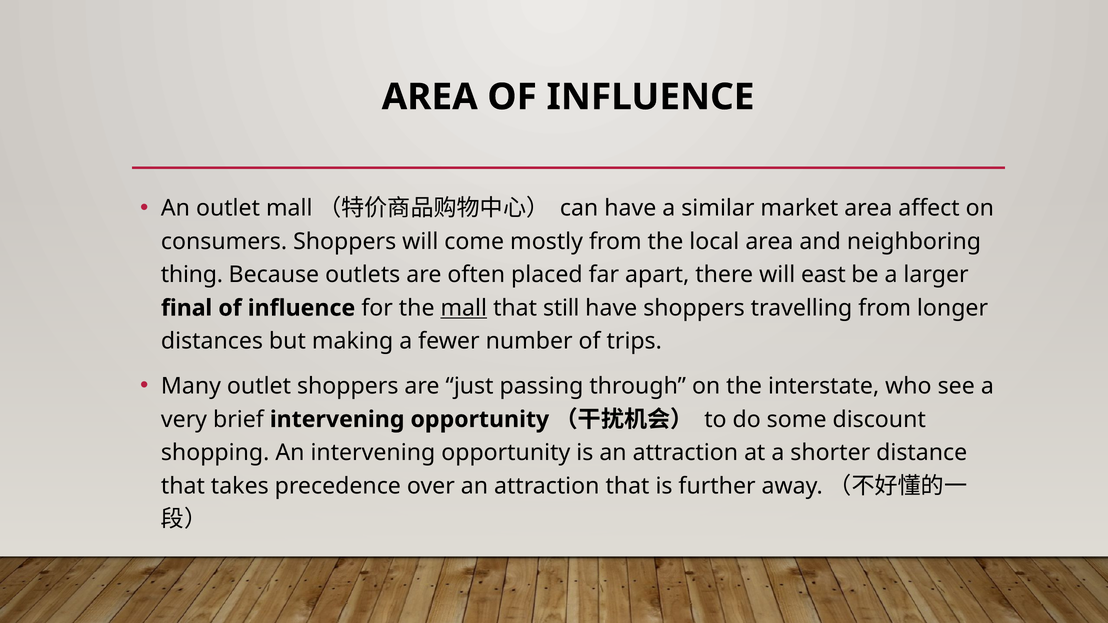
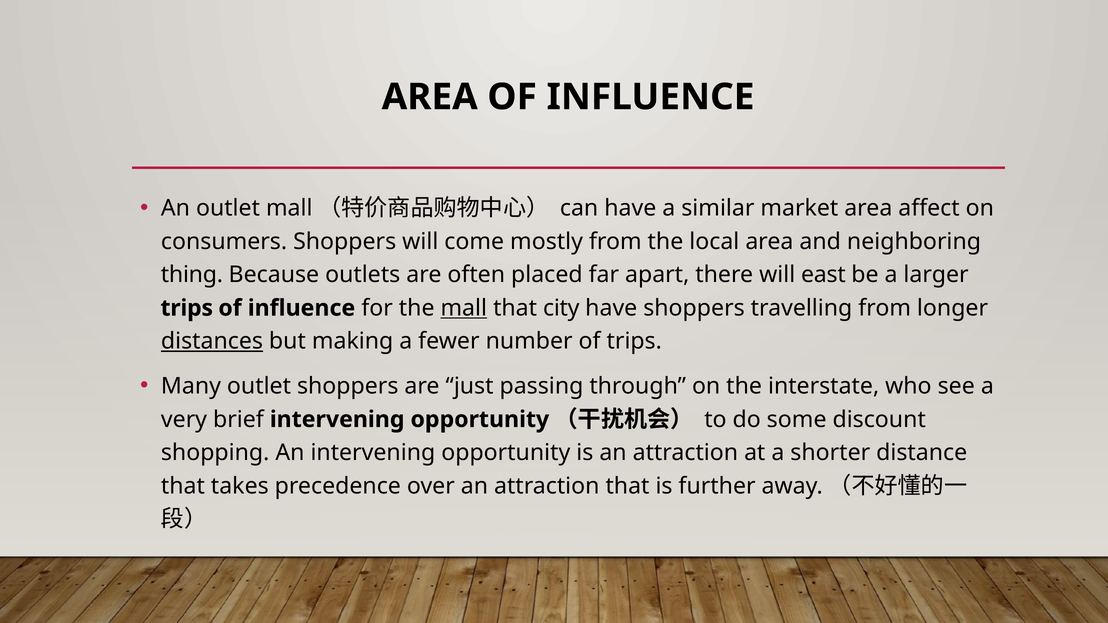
final: final -> trips (187, 308)
still: still -> city (561, 308)
distances underline: none -> present (212, 341)
